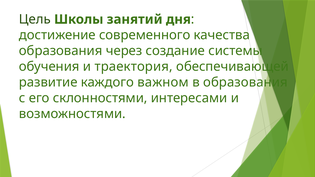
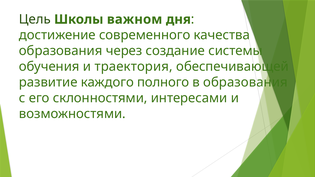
занятий: занятий -> важном (135, 19)
важном: важном -> полного (163, 82)
